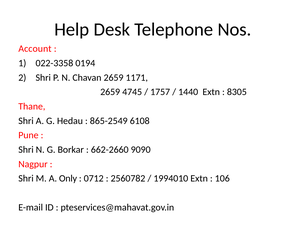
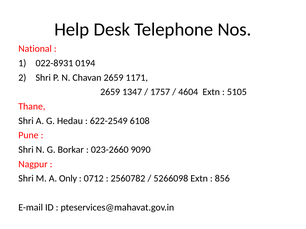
Account: Account -> National (35, 49)
022-3358: 022-3358 -> 022-8931 (54, 63)
4745: 4745 -> 1347 (132, 92)
1440: 1440 -> 4604 (188, 92)
8305: 8305 -> 5105 (237, 92)
865-2549: 865-2549 -> 622-2549 (109, 121)
662-2660: 662-2660 -> 023-2660 (110, 150)
1994010: 1994010 -> 5266098 (171, 179)
106: 106 -> 856 (222, 179)
